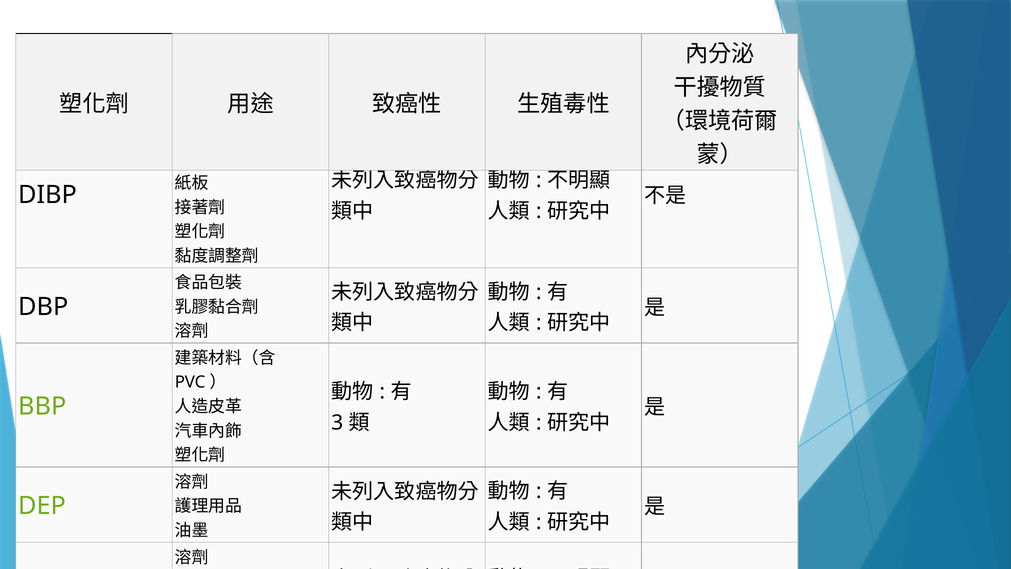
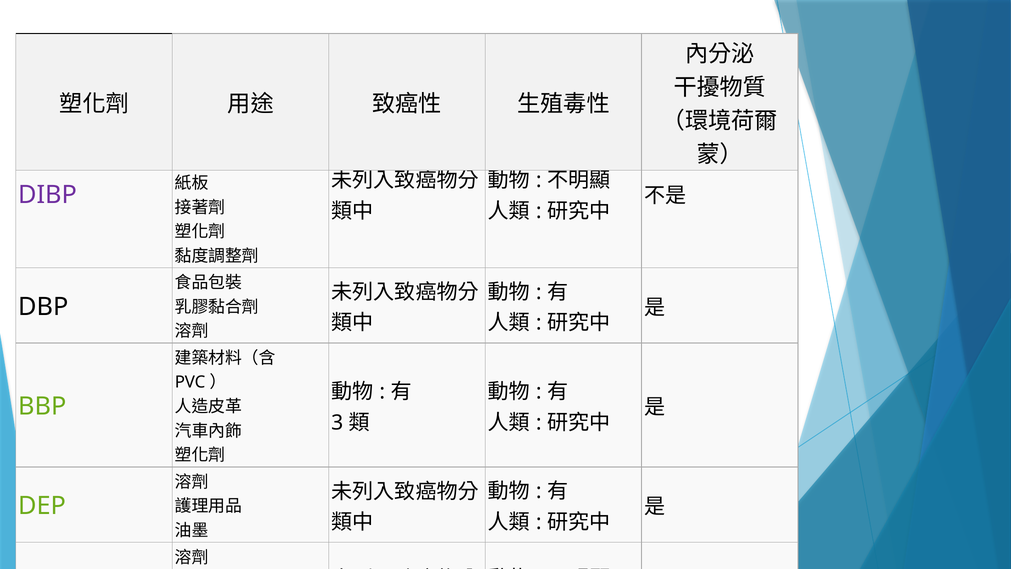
DIBP colour: black -> purple (48, 195)
